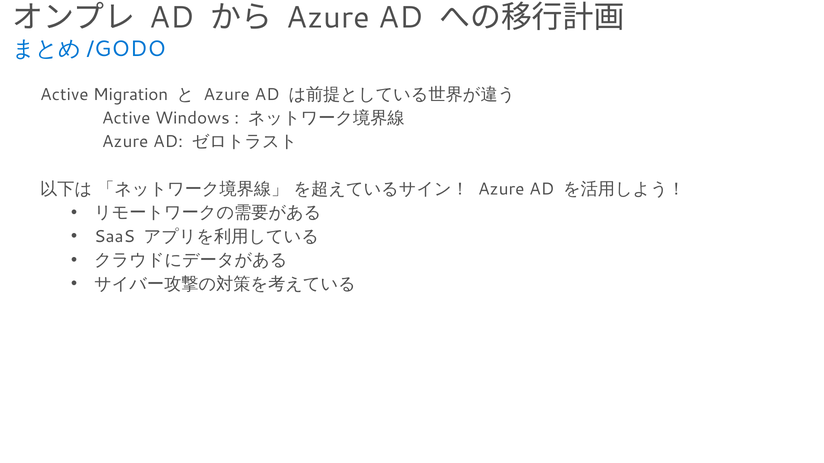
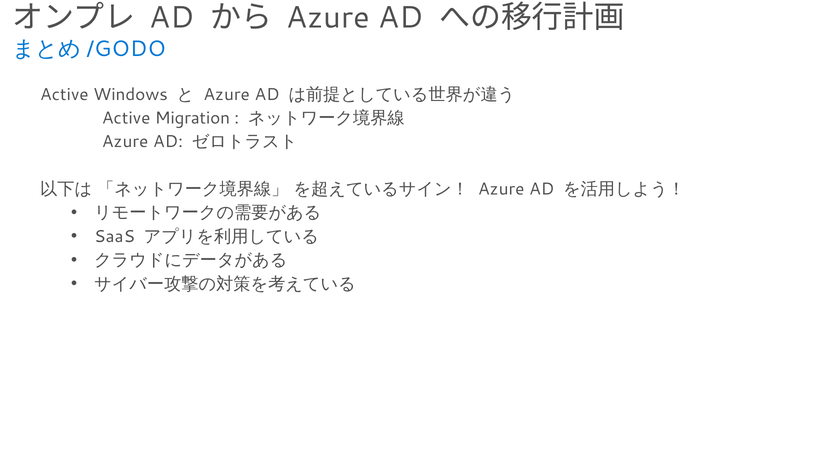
Migration: Migration -> Windows (131, 95)
Windows: Windows -> Migration (192, 118)
